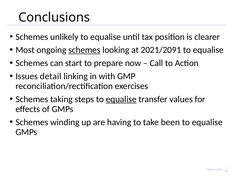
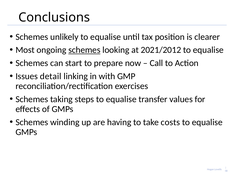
2021/2091: 2021/2091 -> 2021/2012 (161, 50)
equalise underline: present -> none (121, 99)
been: been -> costs (170, 122)
